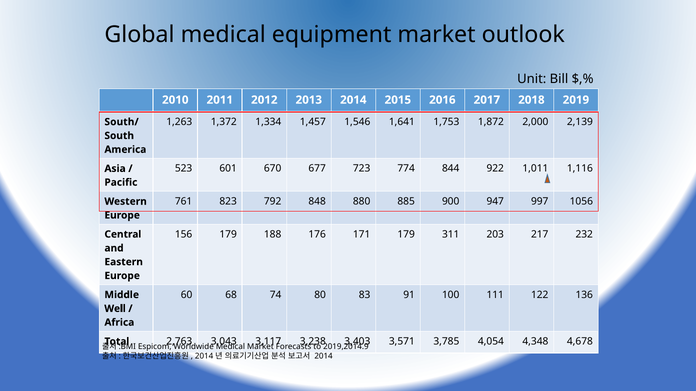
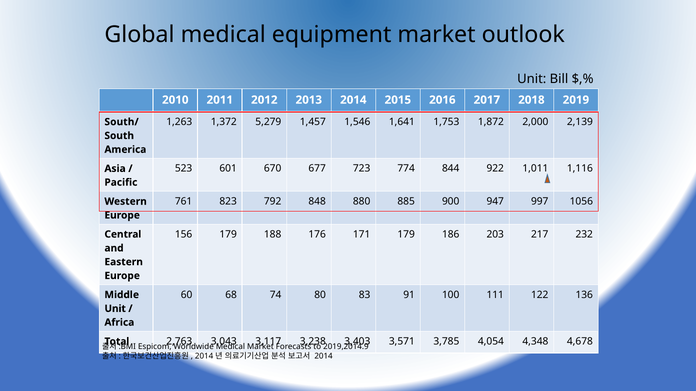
1,334: 1,334 -> 5,279 (268, 122)
311: 311 -> 186 (451, 235)
Well: Well -> Unit (115, 309)
